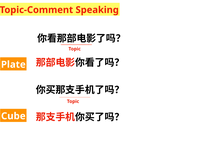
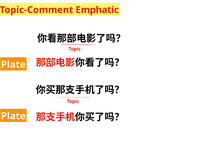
Speaking: Speaking -> Emphatic (97, 10)
Cube: Cube -> Plate (13, 116)
